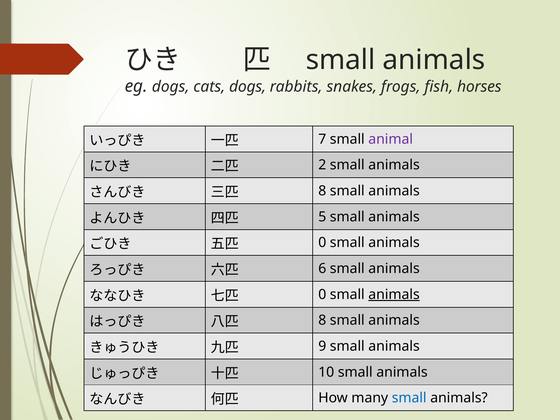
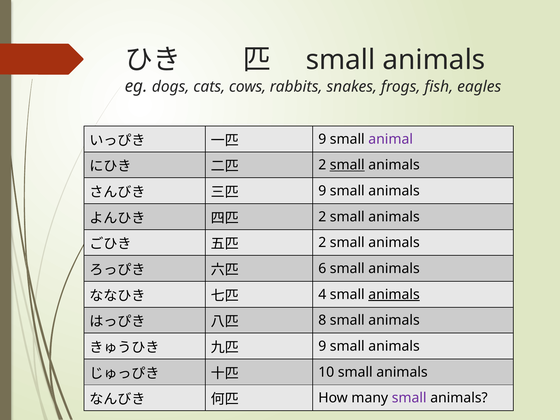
cats dogs: dogs -> cows (248, 87)
horses: horses -> eagles (479, 87)
7: 7 -> 9 (322, 139)
small underline: none -> present (347, 165)
8: 8 -> 9 (322, 191)
5: 5 -> 2 (322, 217)
0: 0 -> 2 (322, 243)
0: 0 -> 4 (322, 294)
small colour: blue -> purple (409, 398)
